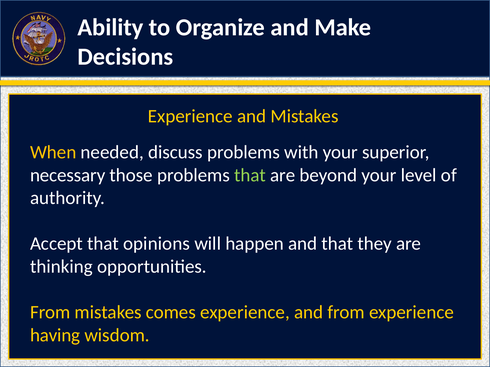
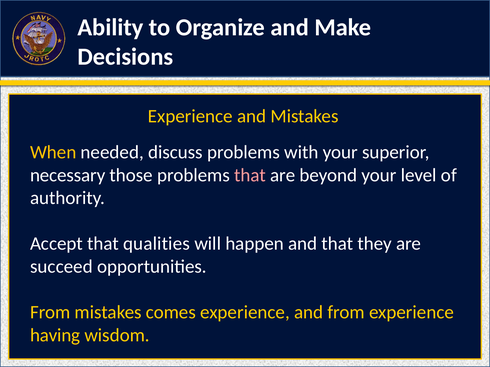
that colour: light green -> pink (250, 175)
opinions: opinions -> qualities (156, 244)
thinking: thinking -> succeed (61, 267)
